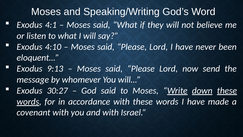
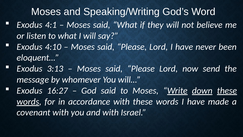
9:13: 9:13 -> 3:13 (55, 69)
30:27: 30:27 -> 16:27 (57, 90)
